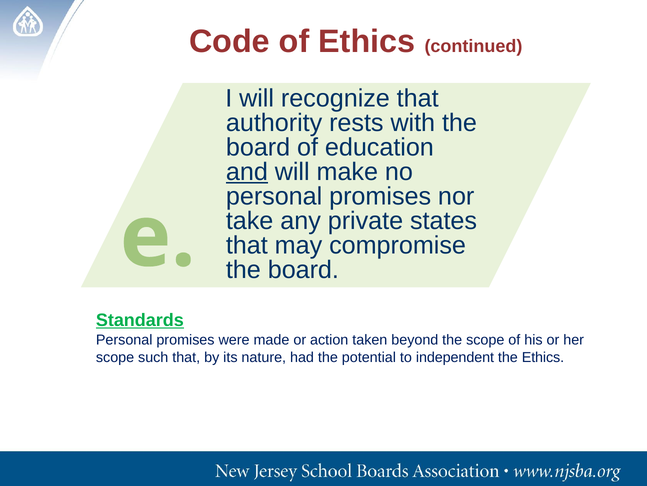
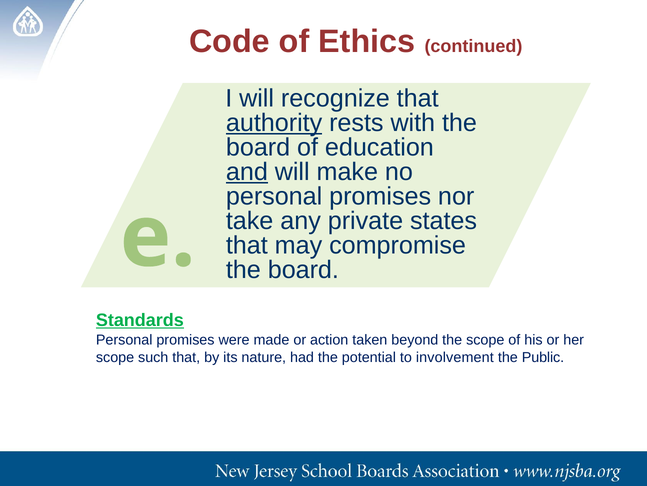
authority underline: none -> present (274, 123)
independent: independent -> involvement (455, 357)
the Ethics: Ethics -> Public (543, 357)
